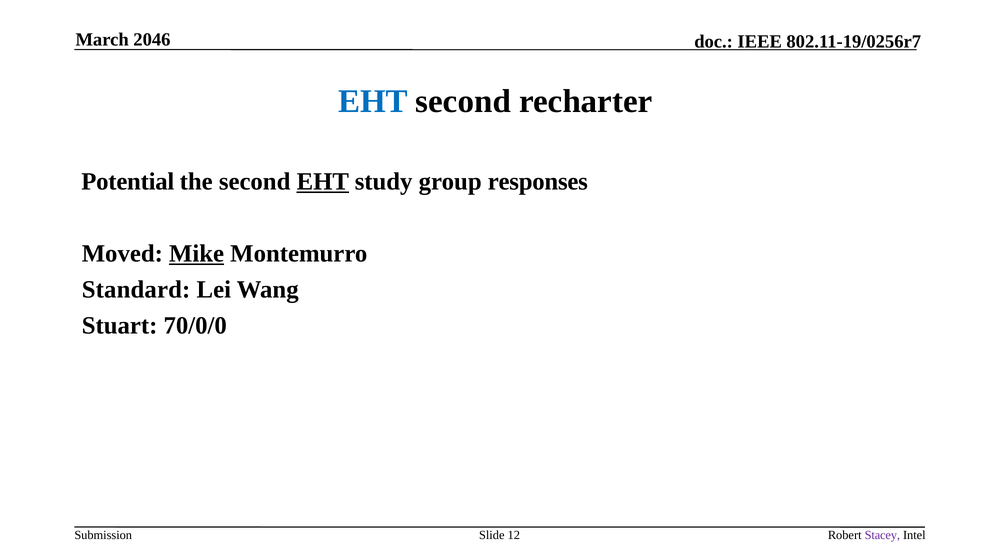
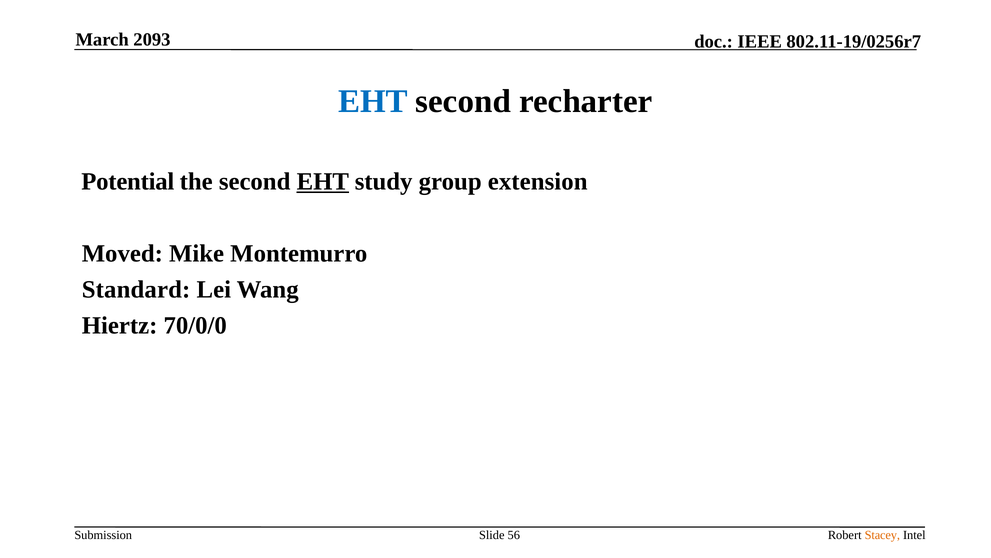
2046: 2046 -> 2093 (152, 39)
responses: responses -> extension (538, 181)
Mike underline: present -> none (197, 253)
Stuart: Stuart -> Hiertz (120, 325)
12: 12 -> 56 (514, 535)
Stacey colour: purple -> orange (882, 535)
